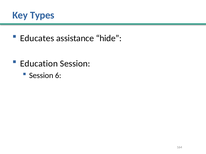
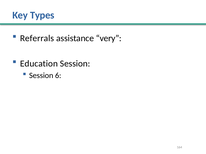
Educates: Educates -> Referrals (37, 38)
hide: hide -> very (109, 38)
